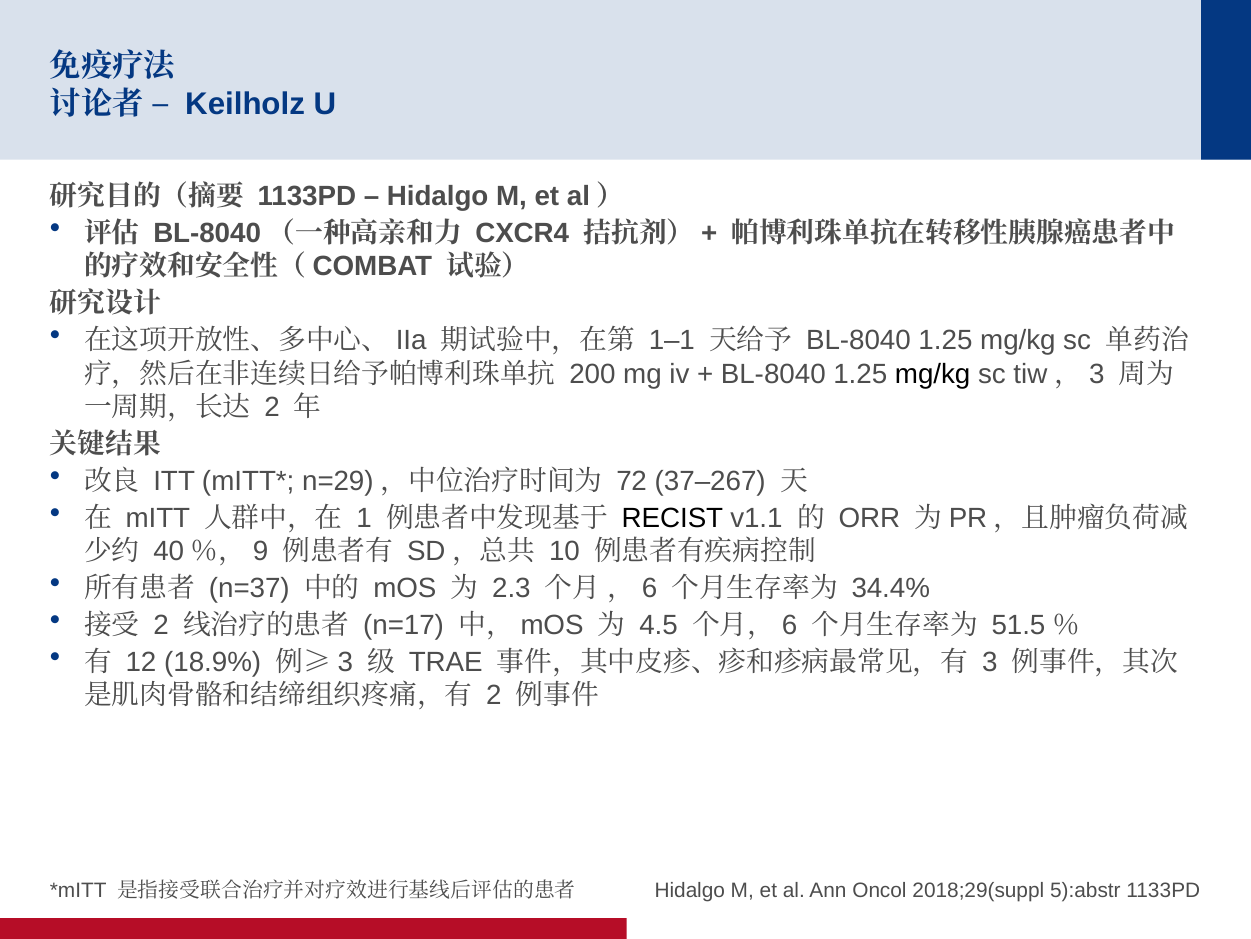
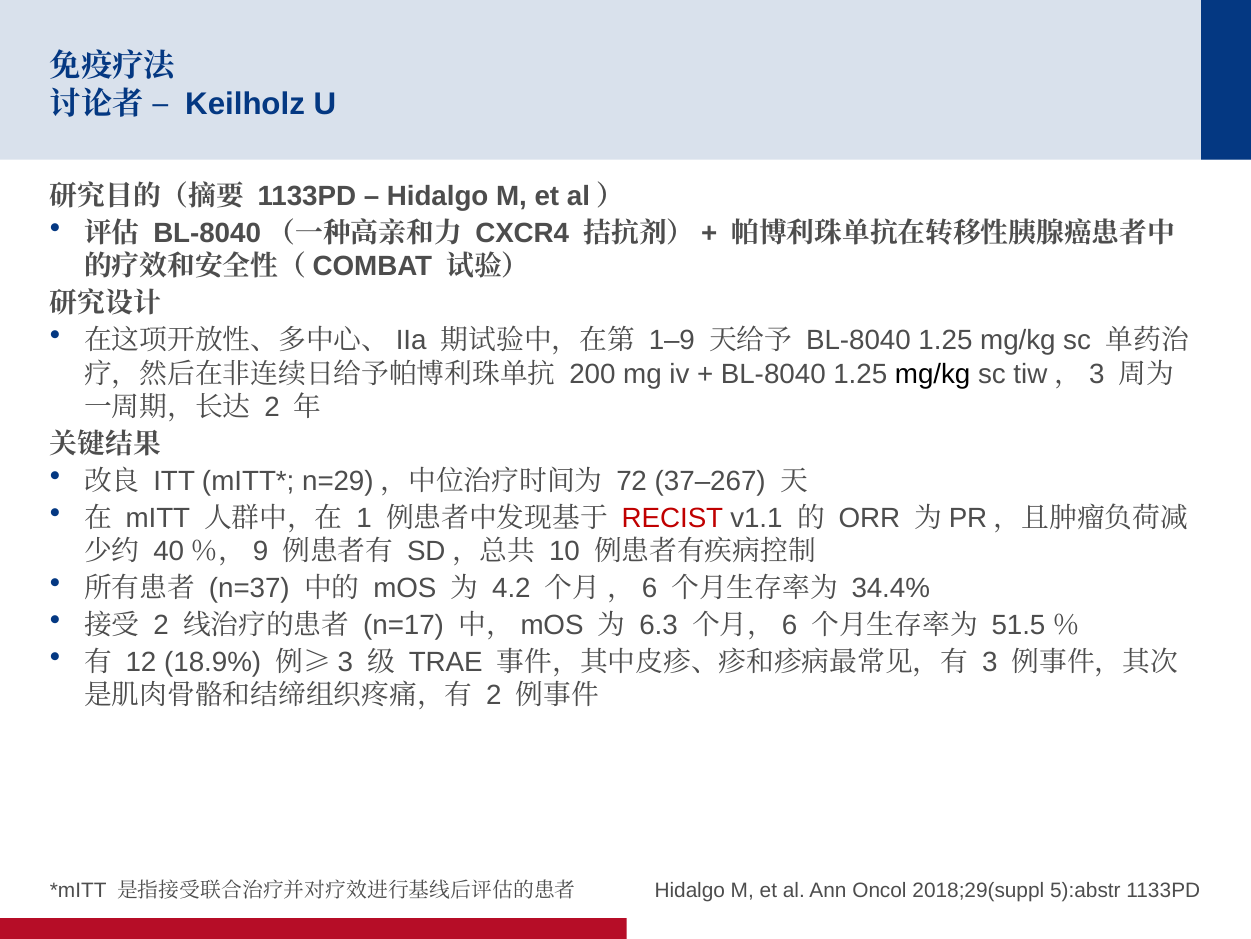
1–1: 1–1 -> 1–9 (672, 340)
RECIST colour: black -> red (672, 517)
2.3: 2.3 -> 4.2 (511, 588)
4.5: 4.5 -> 6.3 (659, 625)
